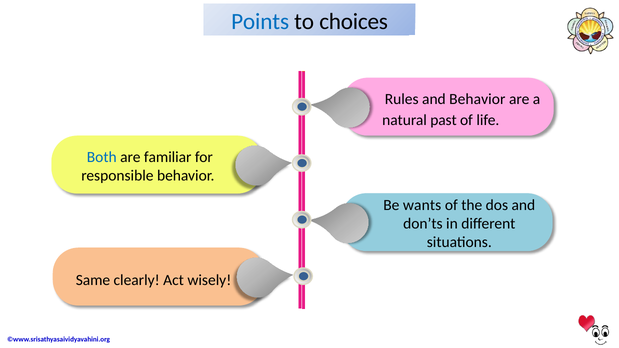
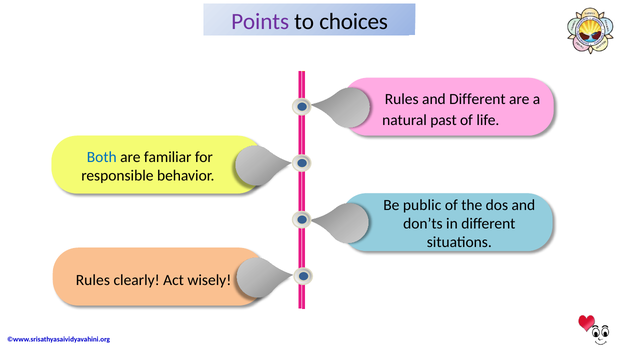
Points colour: blue -> purple (260, 22)
Behavior: Behavior -> Different (477, 99)
wants: wants -> public (422, 205)
Same: Same -> Rules (93, 281)
